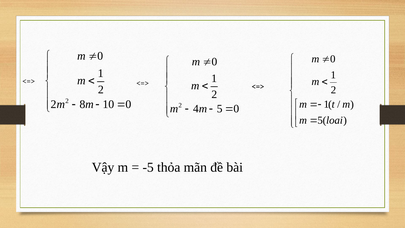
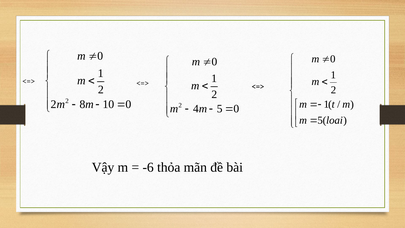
-5: -5 -> -6 (148, 167)
